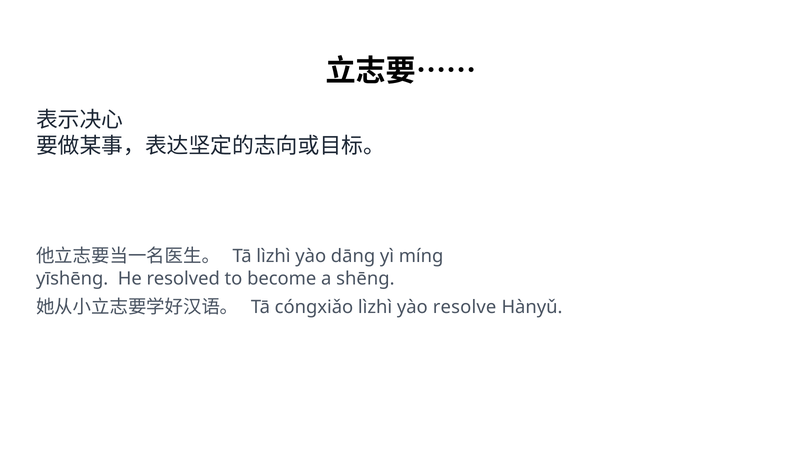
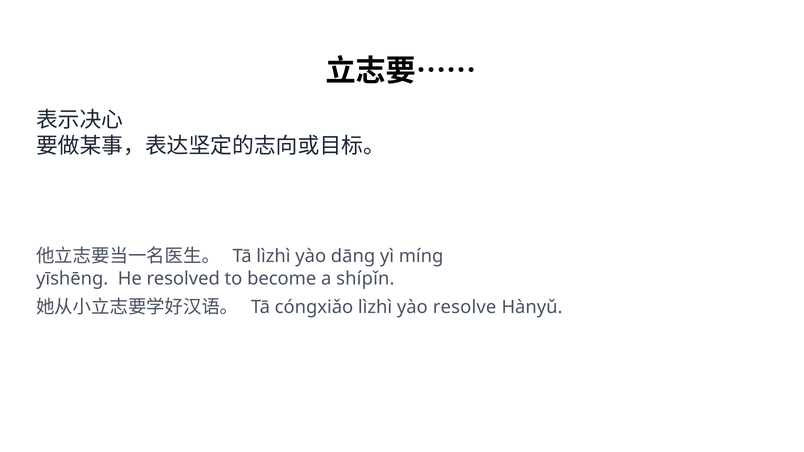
shēng: shēng -> shípǐn (365, 279)
